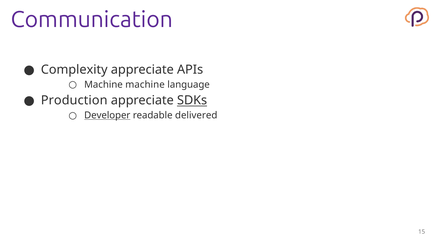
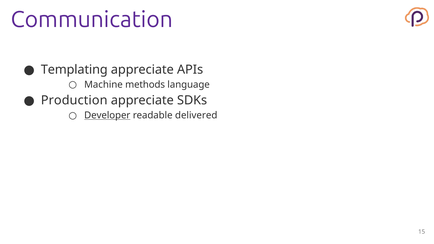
Complexity: Complexity -> Templating (74, 70)
Machine machine: machine -> methods (145, 85)
SDKs underline: present -> none (192, 101)
